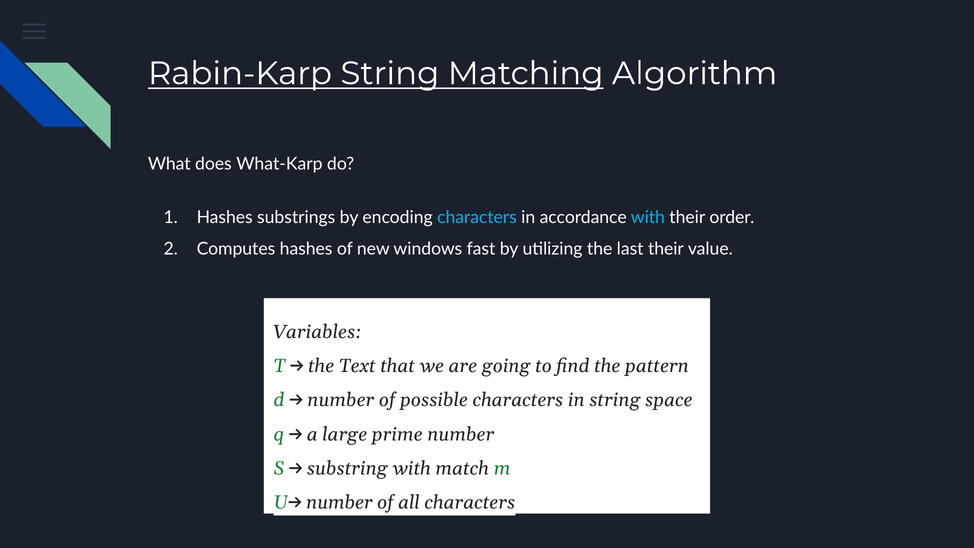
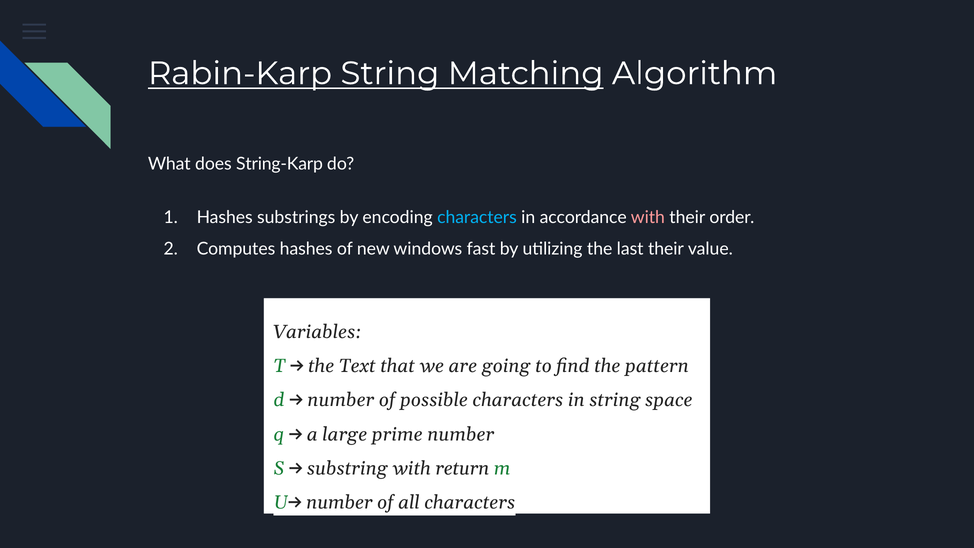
What-Karp: What-Karp -> String-Karp (280, 164)
with colour: light blue -> pink (648, 217)
match: match -> return (462, 468)
